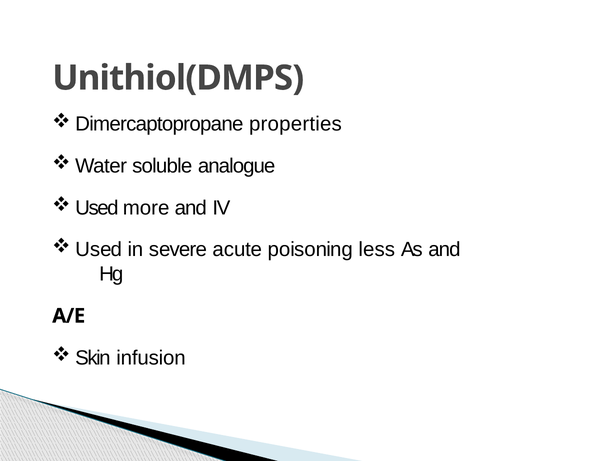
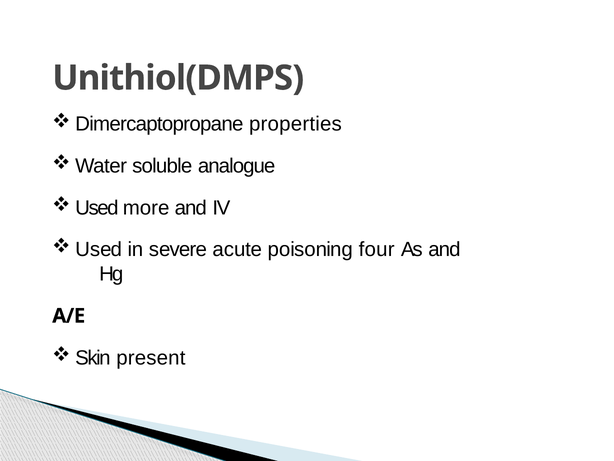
less: less -> four (377, 249)
infusion: infusion -> present (151, 357)
